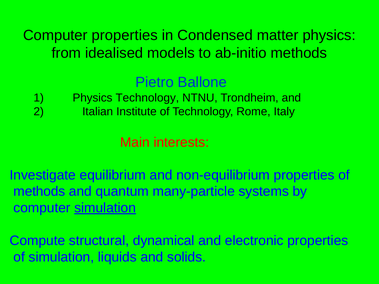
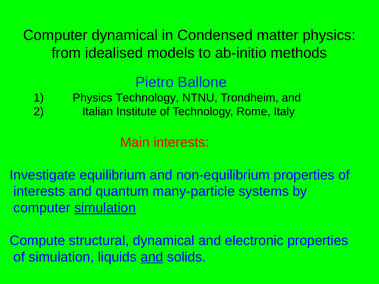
Computer properties: properties -> dynamical (125, 35)
methods: methods -> interests (39, 192)
and underline: none -> present (152, 257)
